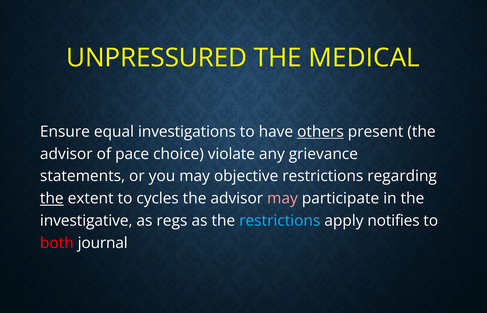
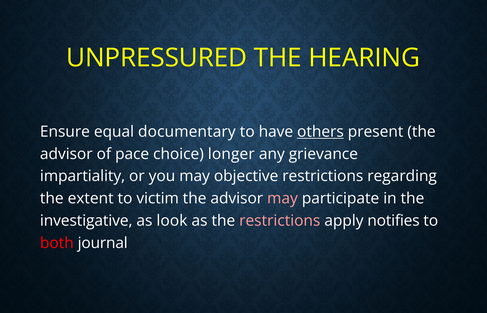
MEDICAL: MEDICAL -> HEARING (364, 58)
investigations: investigations -> documentary (187, 132)
violate: violate -> longer (231, 154)
statements: statements -> impartiality (83, 176)
the underline: present -> none (52, 199)
cycles: cycles -> victim (158, 199)
regs: regs -> look (172, 221)
restrictions colour: light blue -> pink (280, 221)
